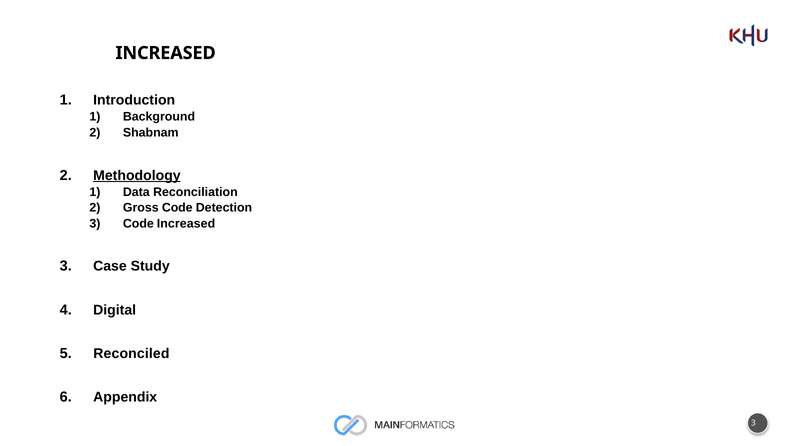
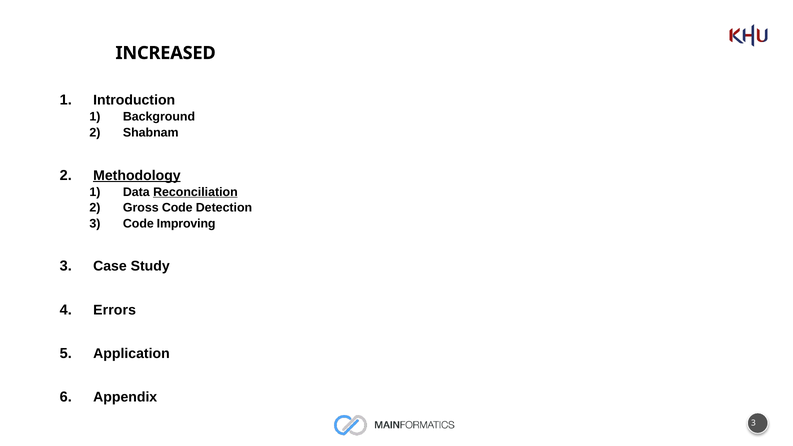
Reconciliation underline: none -> present (195, 192)
Code Increased: Increased -> Improving (186, 223)
Digital: Digital -> Errors (115, 310)
Reconciled: Reconciled -> Application (131, 354)
